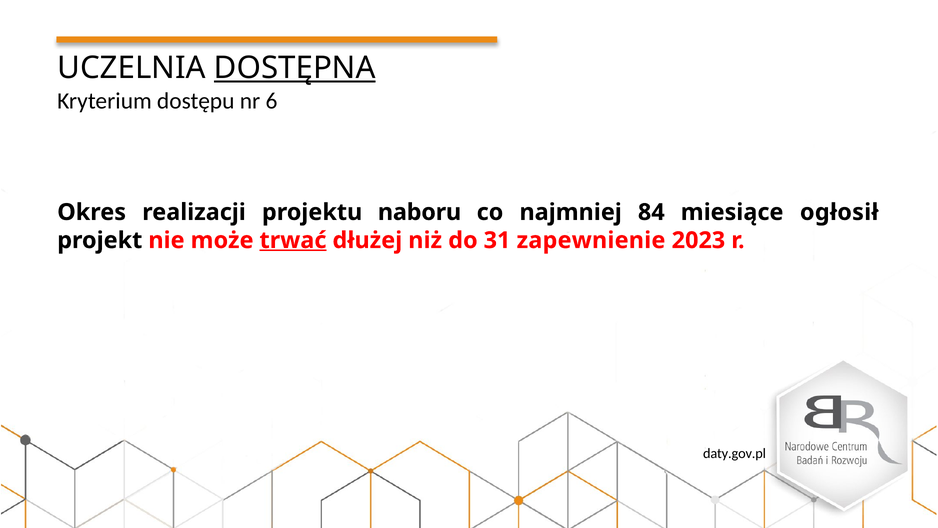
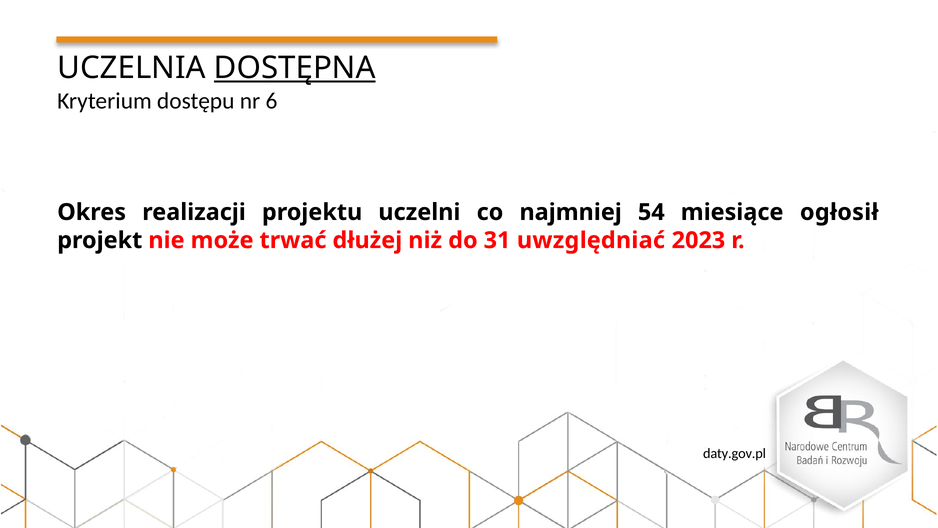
naboru: naboru -> uczelni (419, 212)
84: 84 -> 54 (651, 212)
trwać underline: present -> none (293, 240)
zapewnienie: zapewnienie -> uwzględniać (591, 240)
